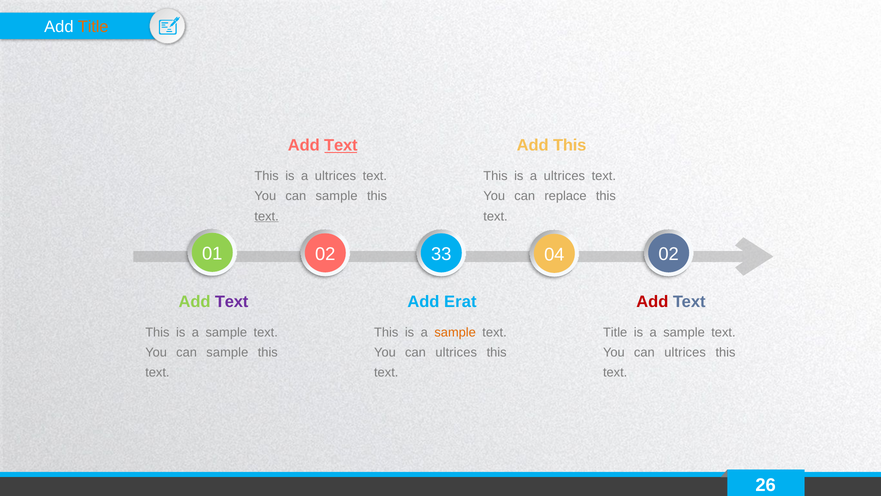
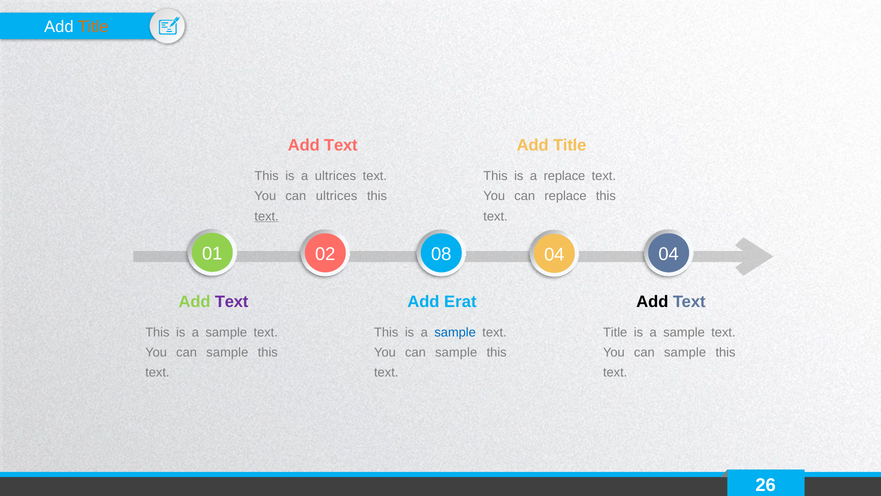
Text underline: present -> none (341, 145)
This: This -> Title (570, 145)
ultrices: ultrices -> replace (564, 176)
sample: sample -> ultrices (337, 196)
33: 33 -> 08 (441, 254)
04 02: 02 -> 04 (669, 254)
Add colour: red -> black (652, 301)
sample colour: orange -> blue (455, 332)
ultrices: ultrices -> sample (456, 352)
ultrices: ultrices -> sample (685, 352)
